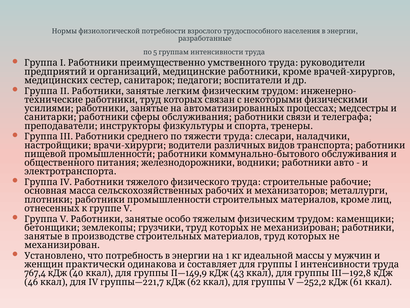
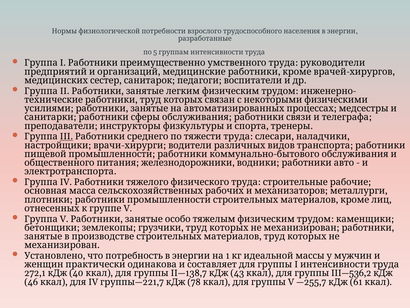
III underline: none -> present (66, 136)
767,4: 767,4 -> 272,1 (35, 273)
II—149,9: II—149,9 -> II—138,7 (189, 273)
III—192,8: III—192,8 -> III—536,2 (351, 273)
62: 62 -> 78 (194, 282)
—252,2: —252,2 -> —255,7 (311, 282)
